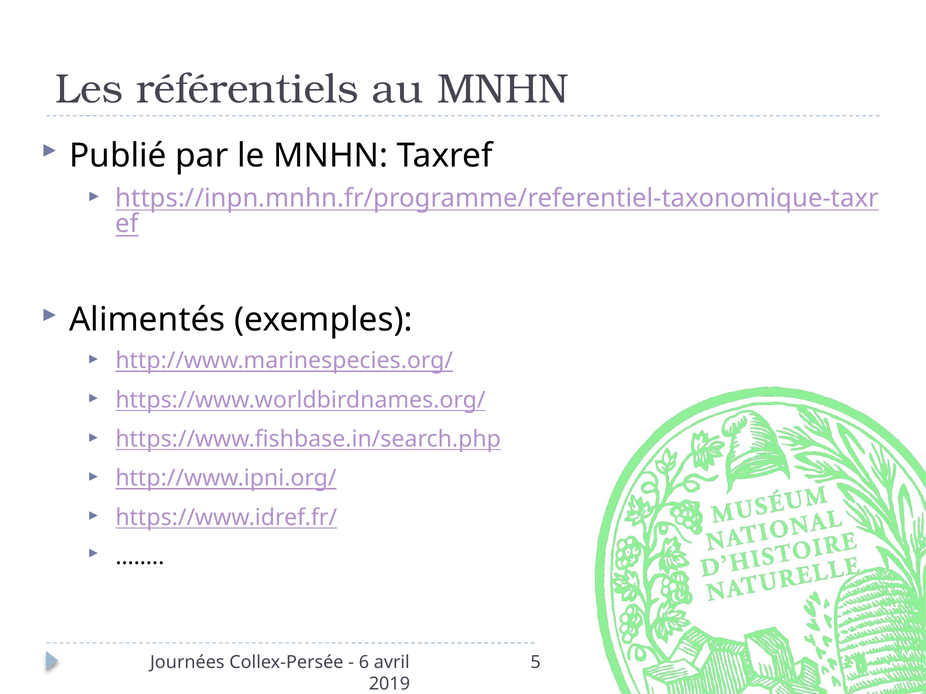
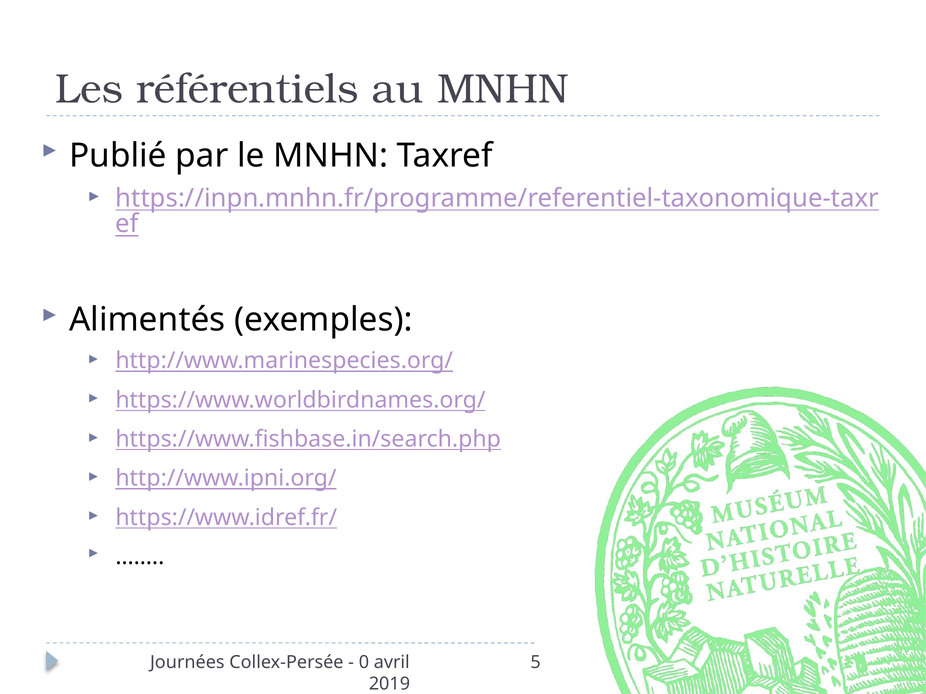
6: 6 -> 0 (364, 663)
